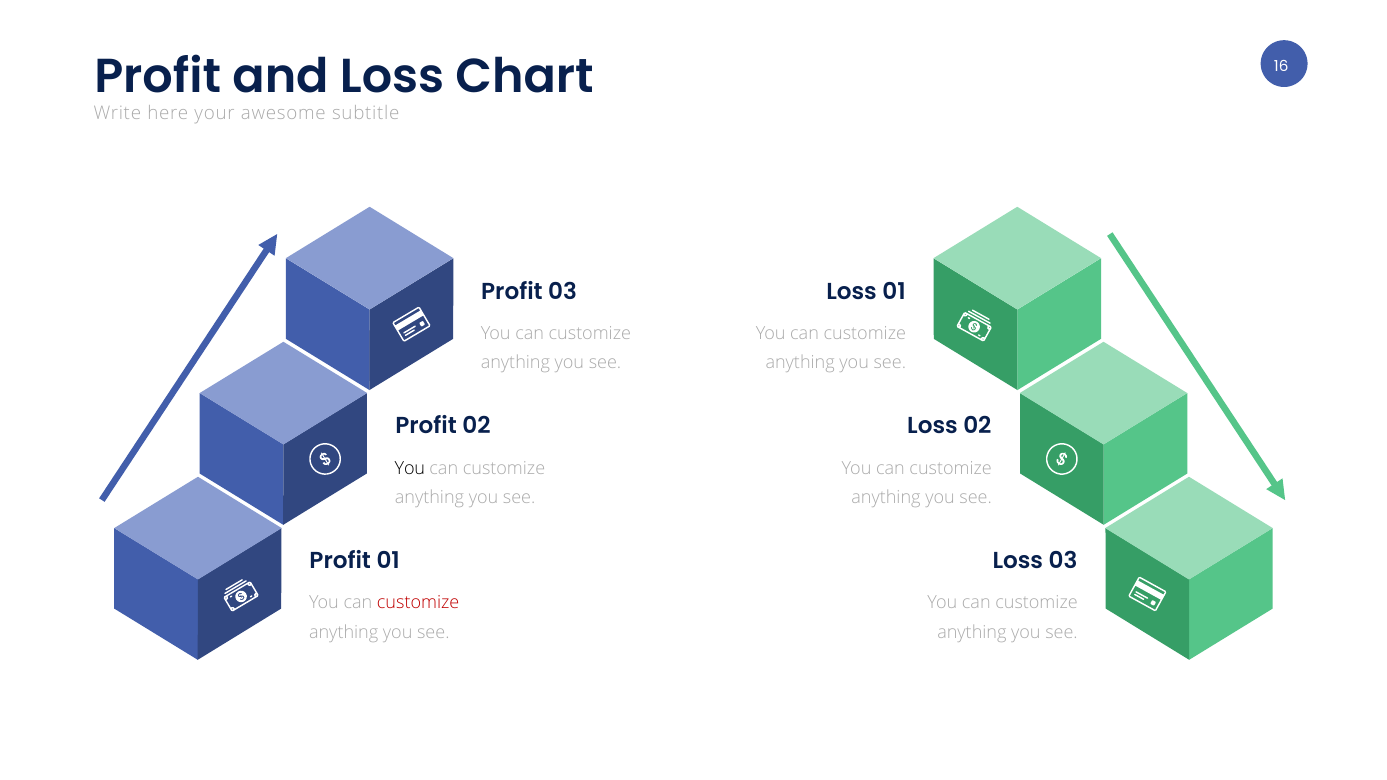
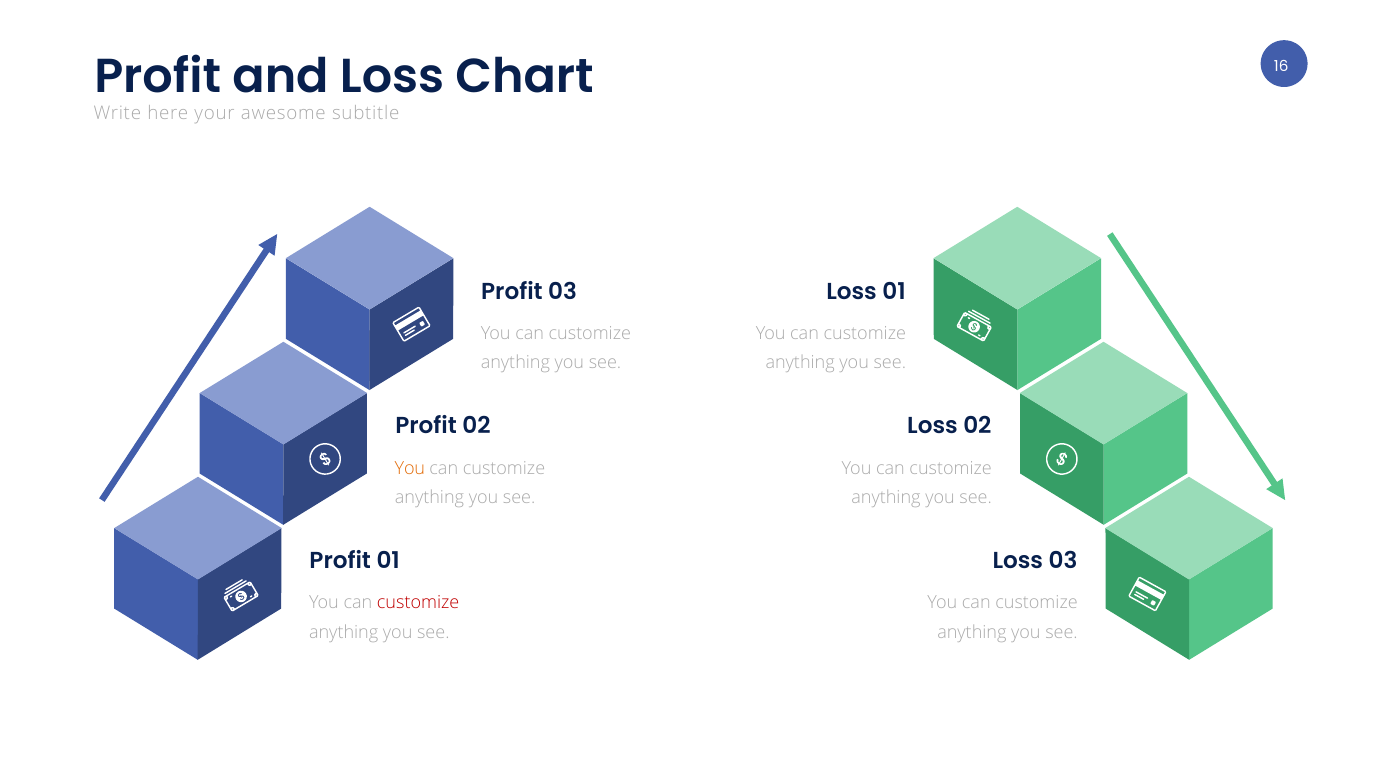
You colour: black -> orange (410, 468)
